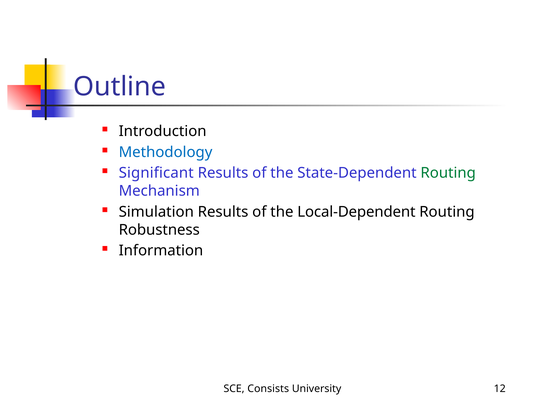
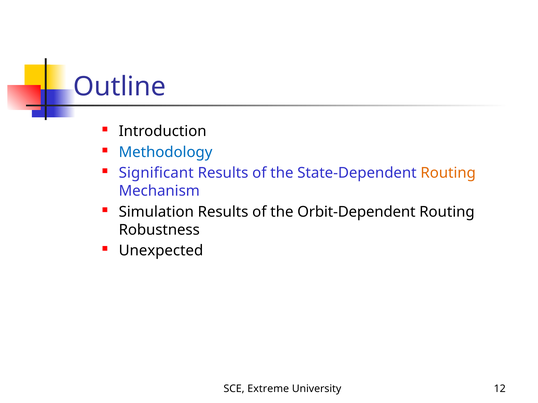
Routing colour: green -> orange (448, 173)
Local-Dependent: Local-Dependent -> Orbit-Dependent (356, 212)
Information: Information -> Unexpected (161, 251)
Consists: Consists -> Extreme (268, 389)
